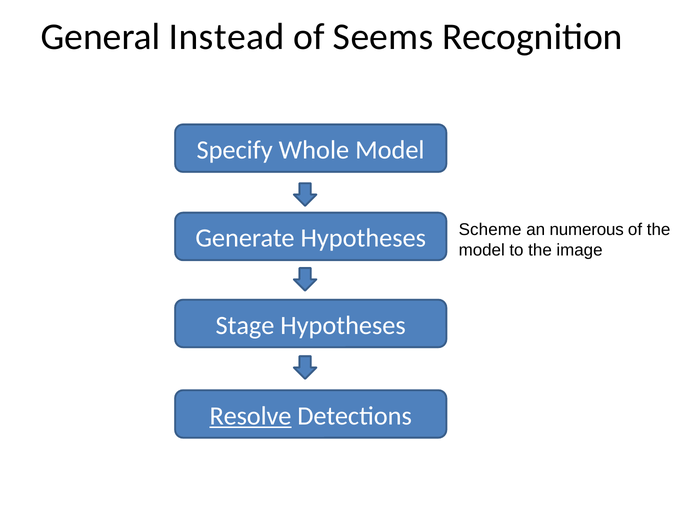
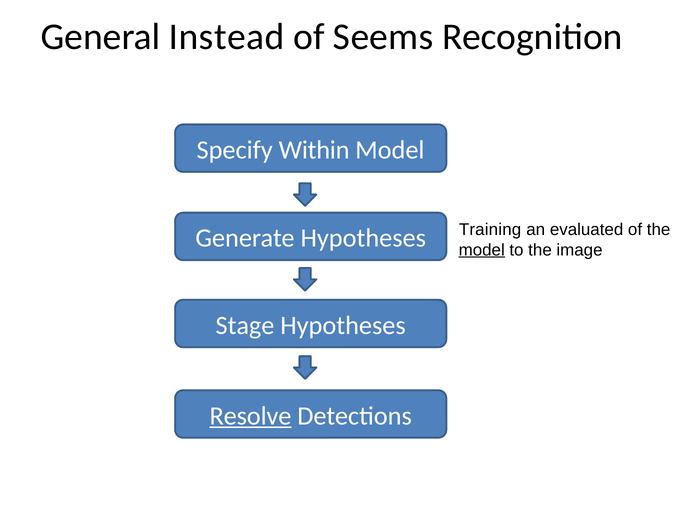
Whole: Whole -> Within (314, 150)
Scheme: Scheme -> Training (490, 229)
numerous: numerous -> evaluated (587, 229)
model underline: none -> present (482, 250)
